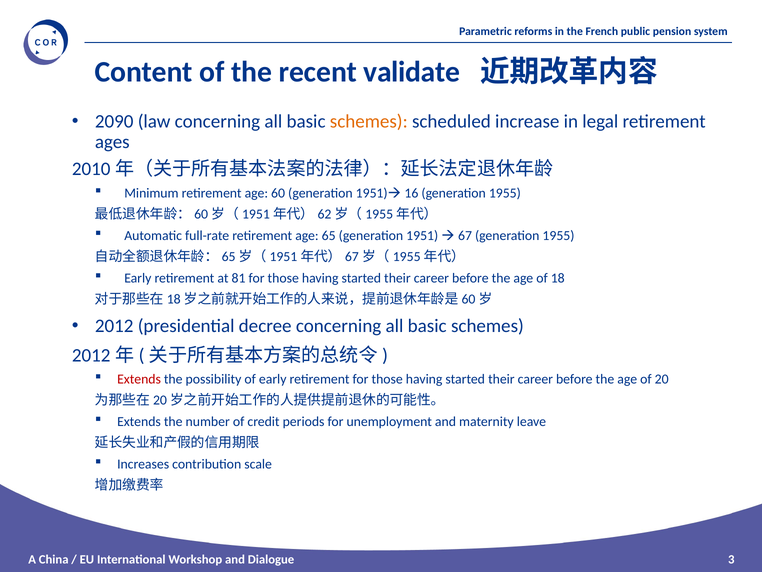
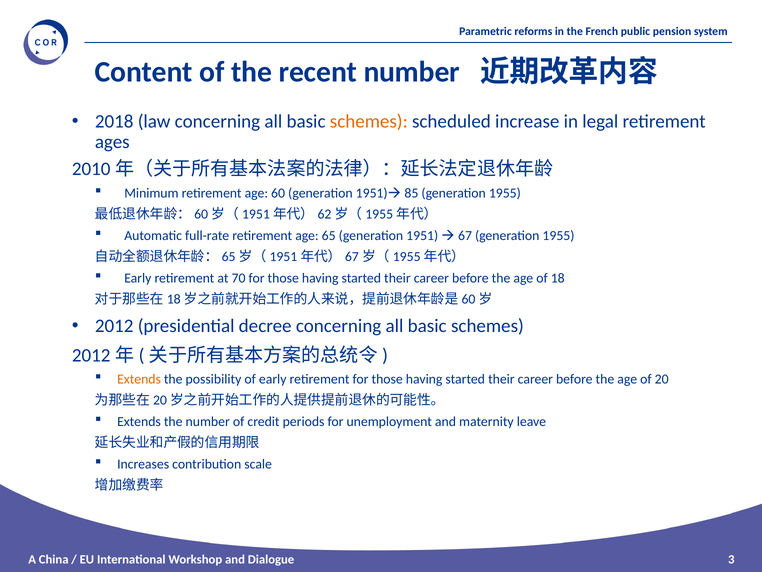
recent validate: validate -> number (412, 72)
2090: 2090 -> 2018 (114, 121)
16: 16 -> 85 (411, 193)
81: 81 -> 70 (239, 278)
Extends colour: red -> orange (139, 379)
